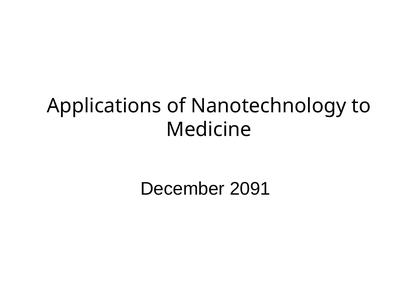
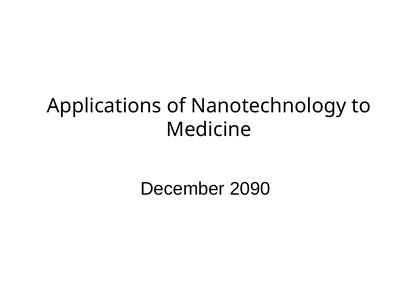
2091: 2091 -> 2090 (250, 189)
